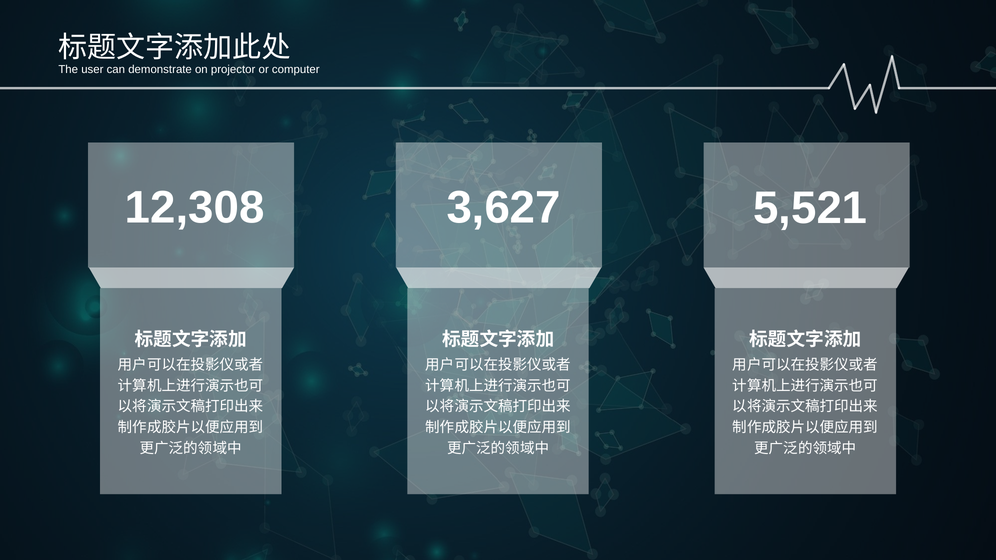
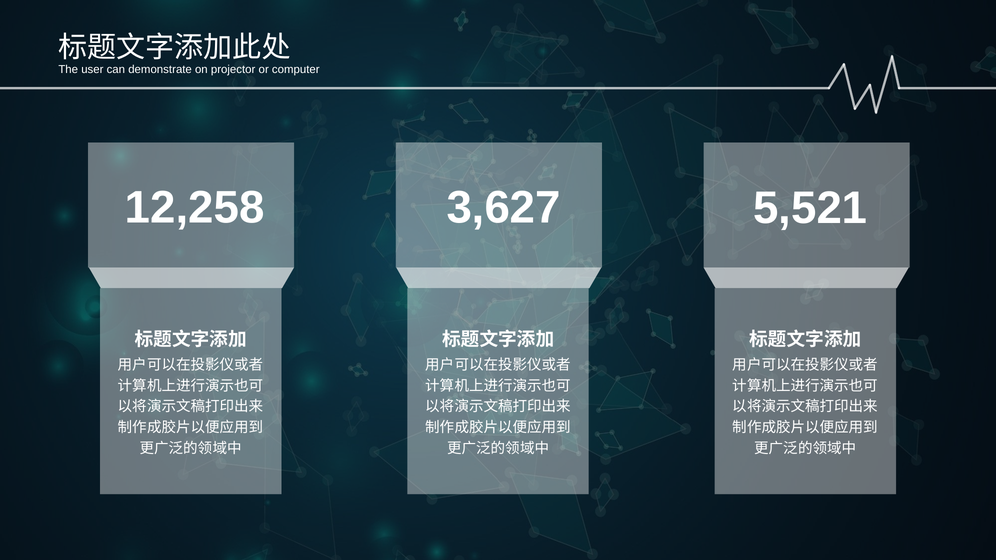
12,308: 12,308 -> 12,258 (195, 208)
